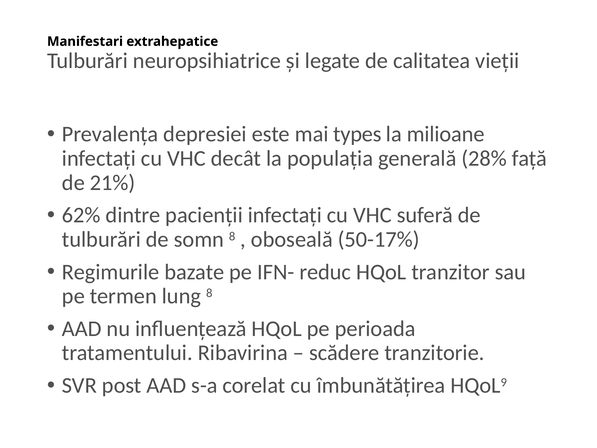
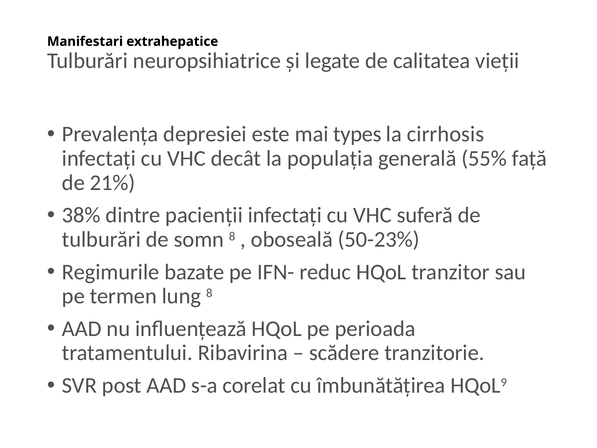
milioane: milioane -> cirrhosis (446, 134)
28%: 28% -> 55% (484, 158)
62%: 62% -> 38% (81, 215)
50-17%: 50-17% -> 50-23% (379, 239)
